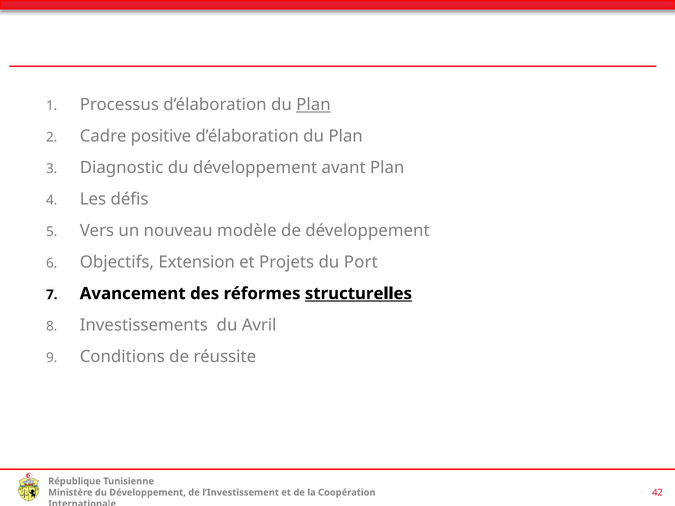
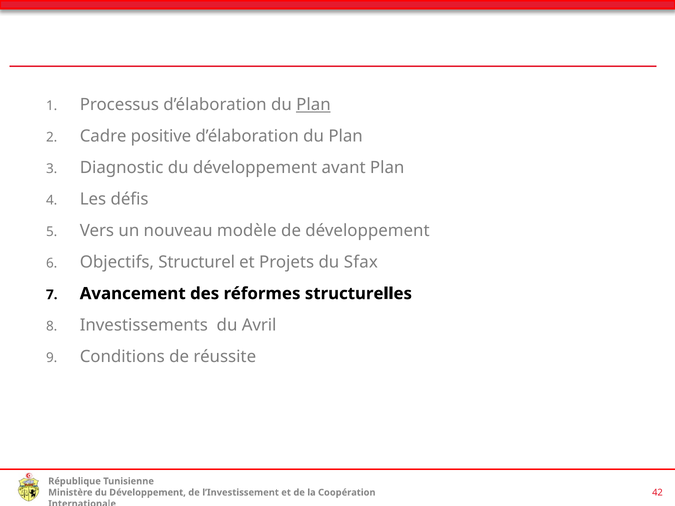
Extension: Extension -> Structurel (197, 262)
Port: Port -> Sfax (361, 262)
structurelles underline: present -> none (358, 294)
